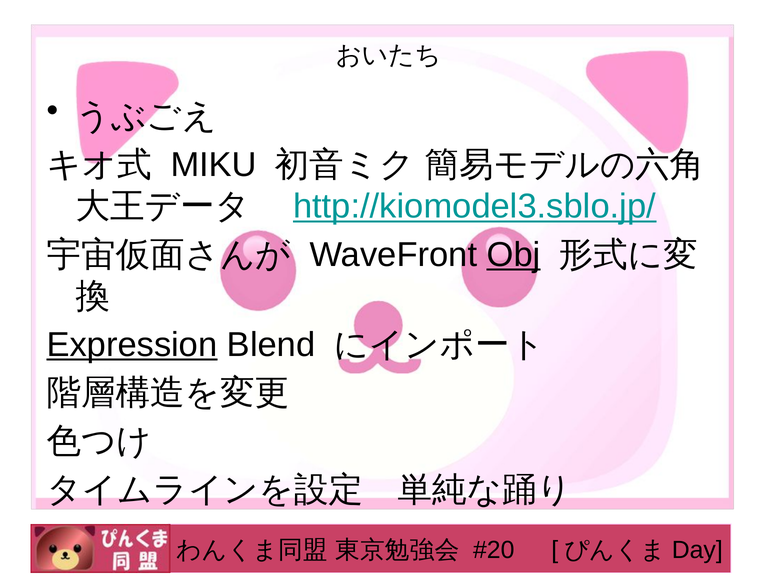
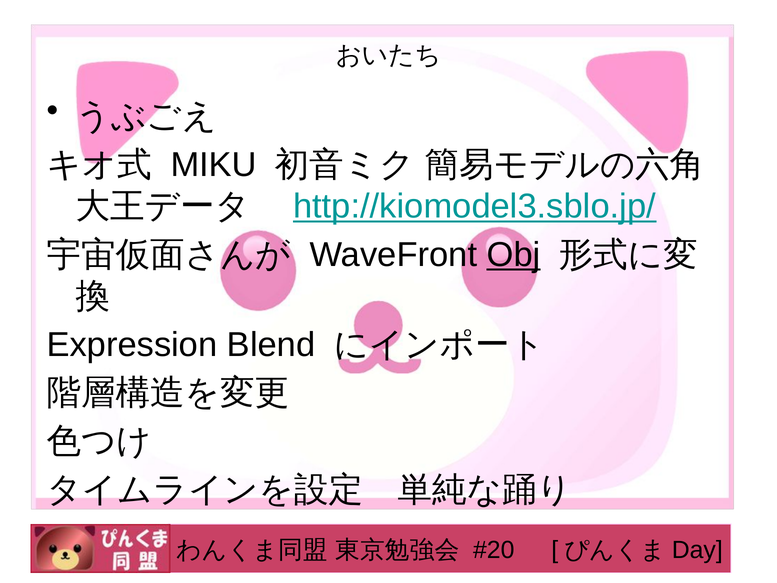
Expression underline: present -> none (132, 344)
